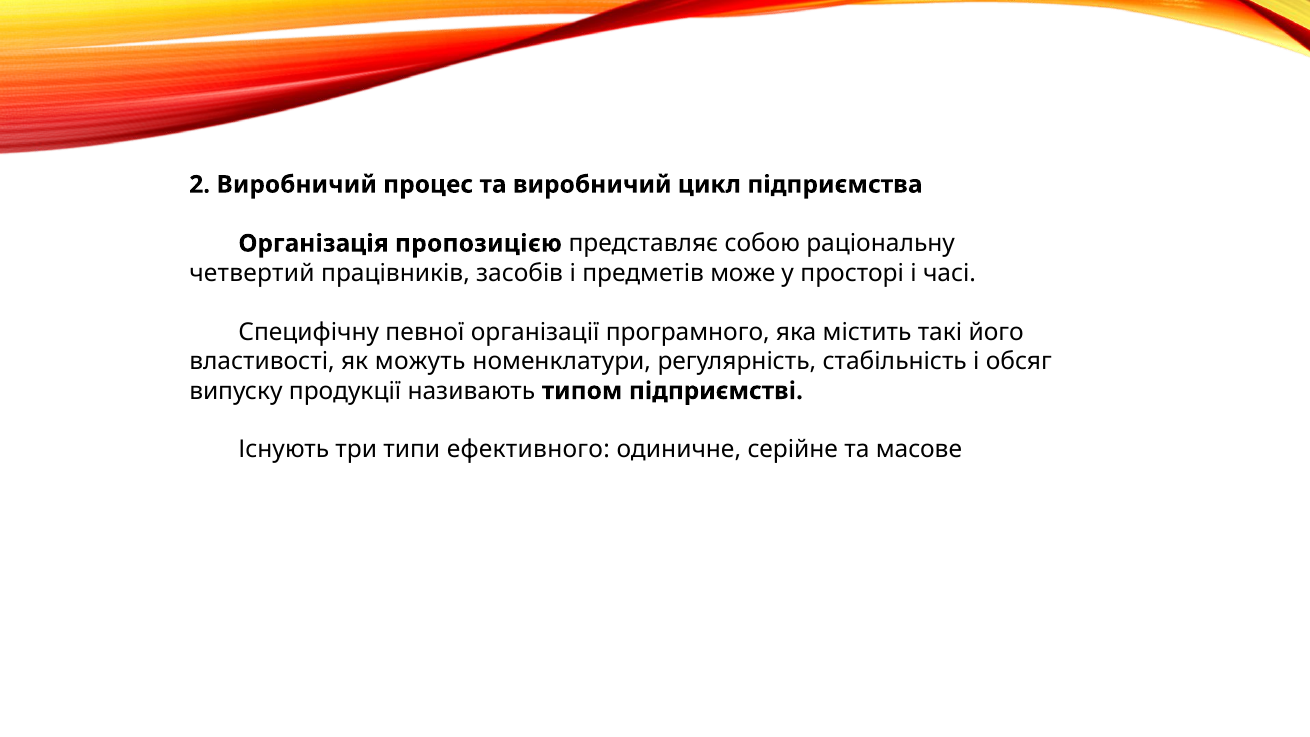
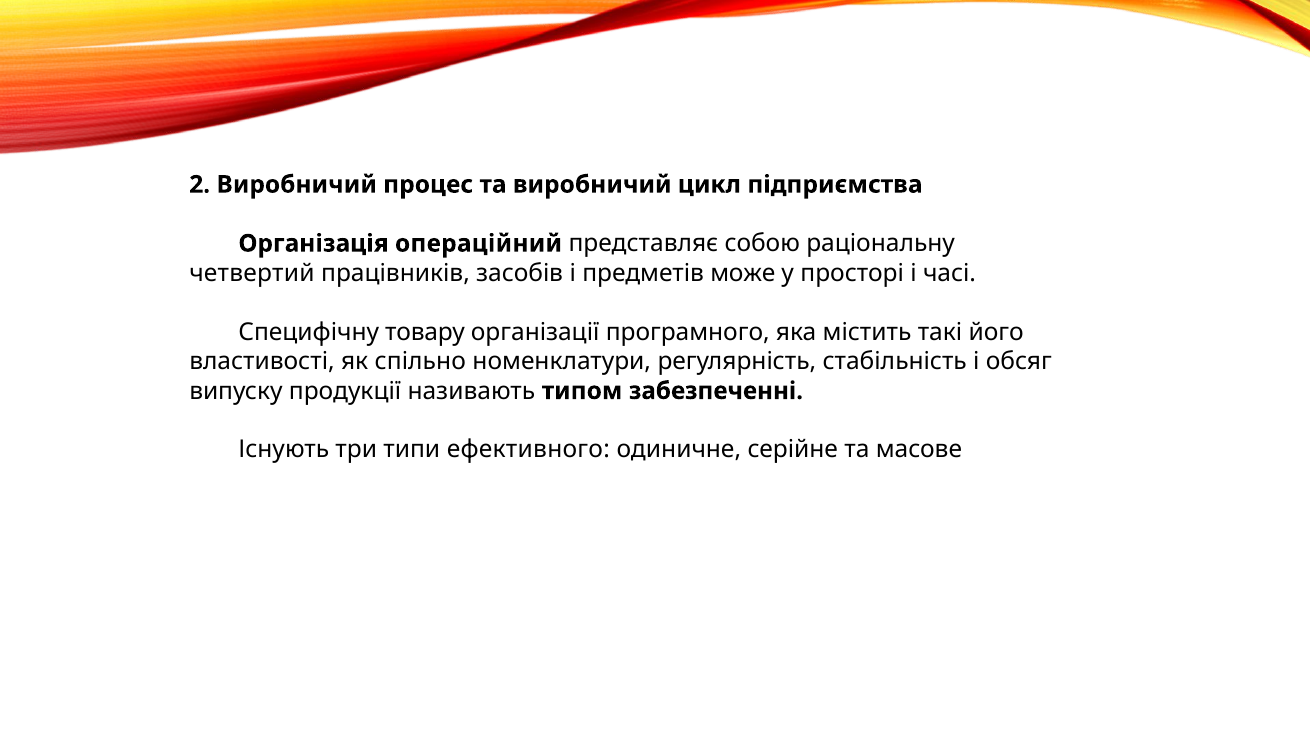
пропозицією: пропозицією -> операційний (478, 243)
певної: певної -> товару (425, 332)
можуть: можуть -> спільно (420, 361)
підприємстві: підприємстві -> забезпеченні (716, 391)
